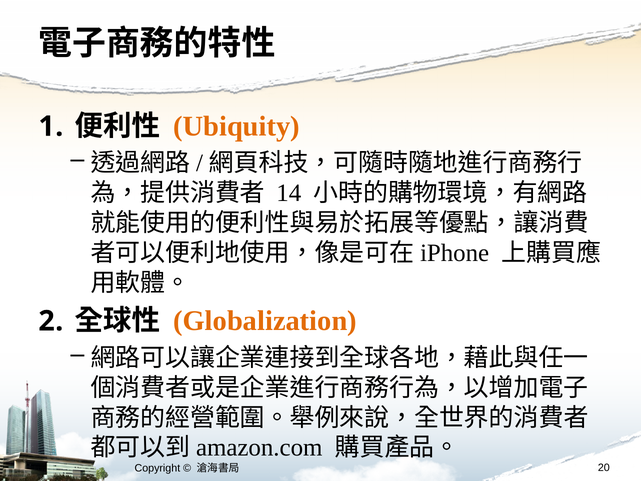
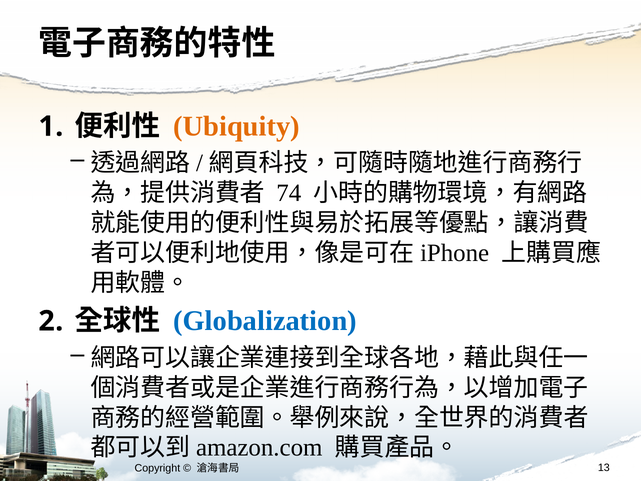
14: 14 -> 74 (289, 193)
Globalization colour: orange -> blue (265, 321)
20: 20 -> 13 (604, 467)
